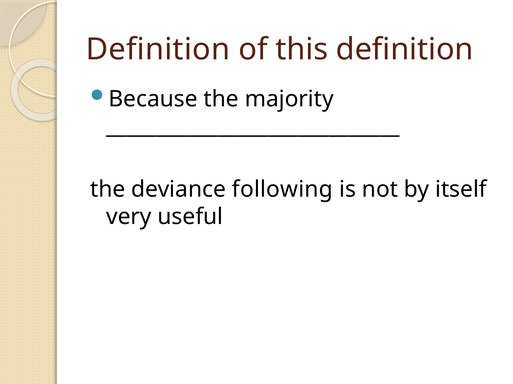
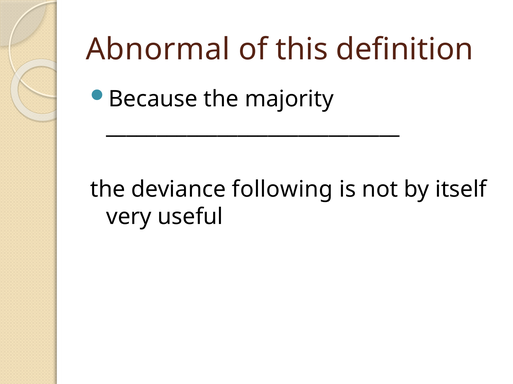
Definition: Definition -> Abnormal (158, 50)
